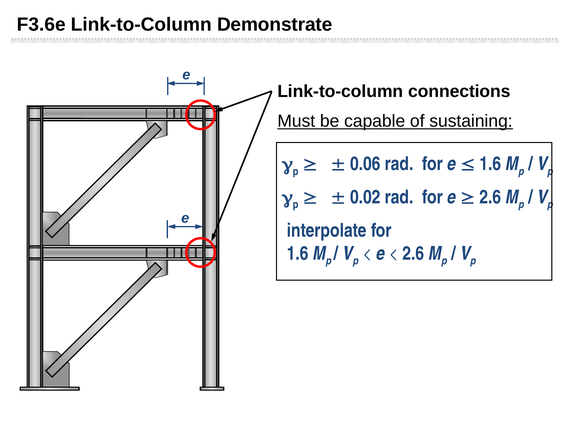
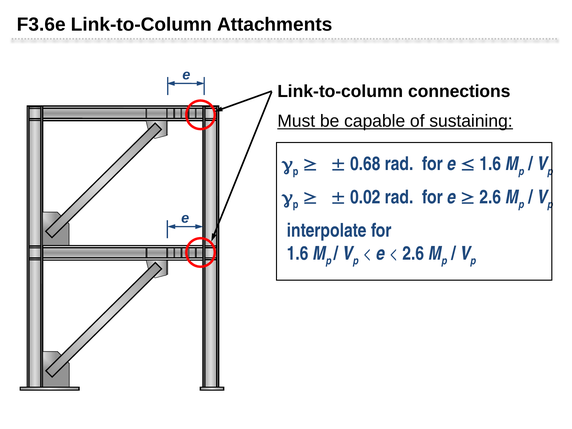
Demonstrate: Demonstrate -> Attachments (275, 25)
0.06: 0.06 -> 0.68 (365, 164)
